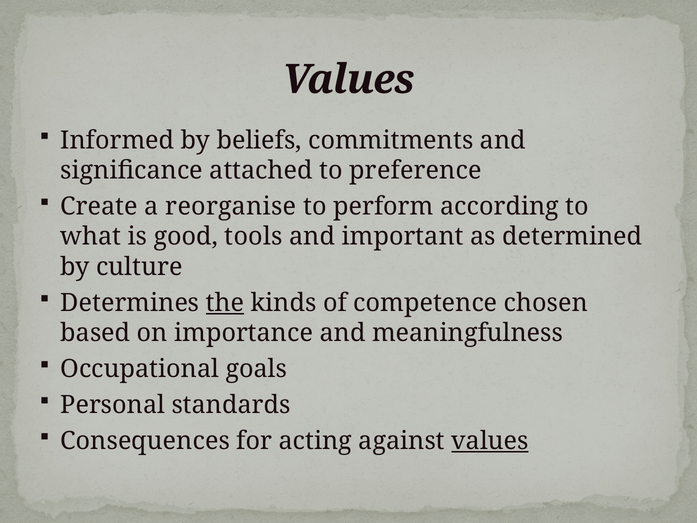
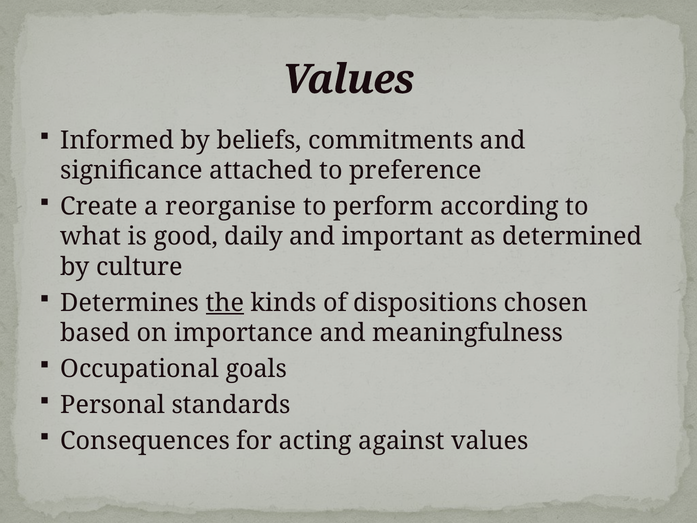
tools: tools -> daily (254, 237)
competence: competence -> dispositions (425, 303)
values underline: present -> none (490, 441)
